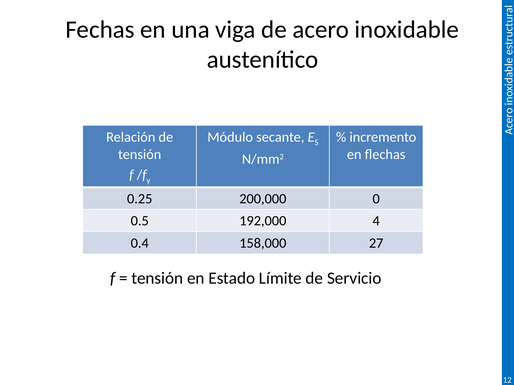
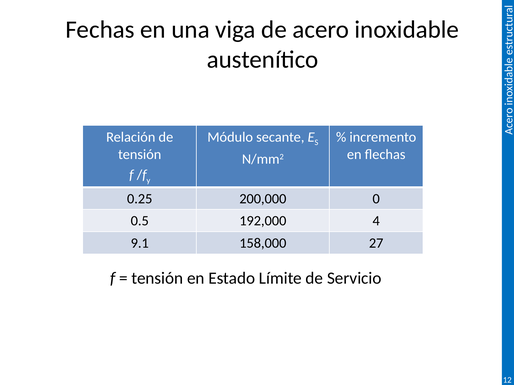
0.4: 0.4 -> 9.1 (140, 243)
